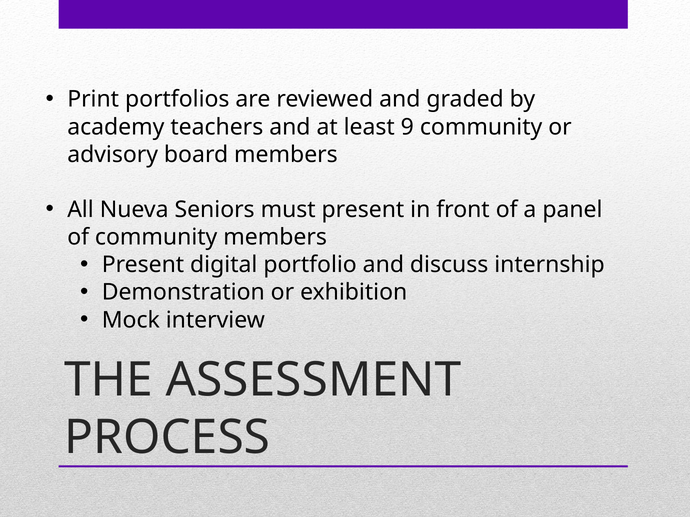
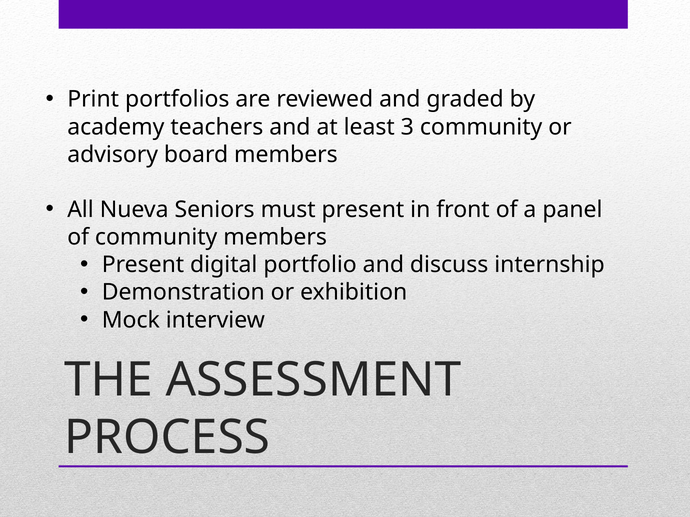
9: 9 -> 3 (407, 127)
